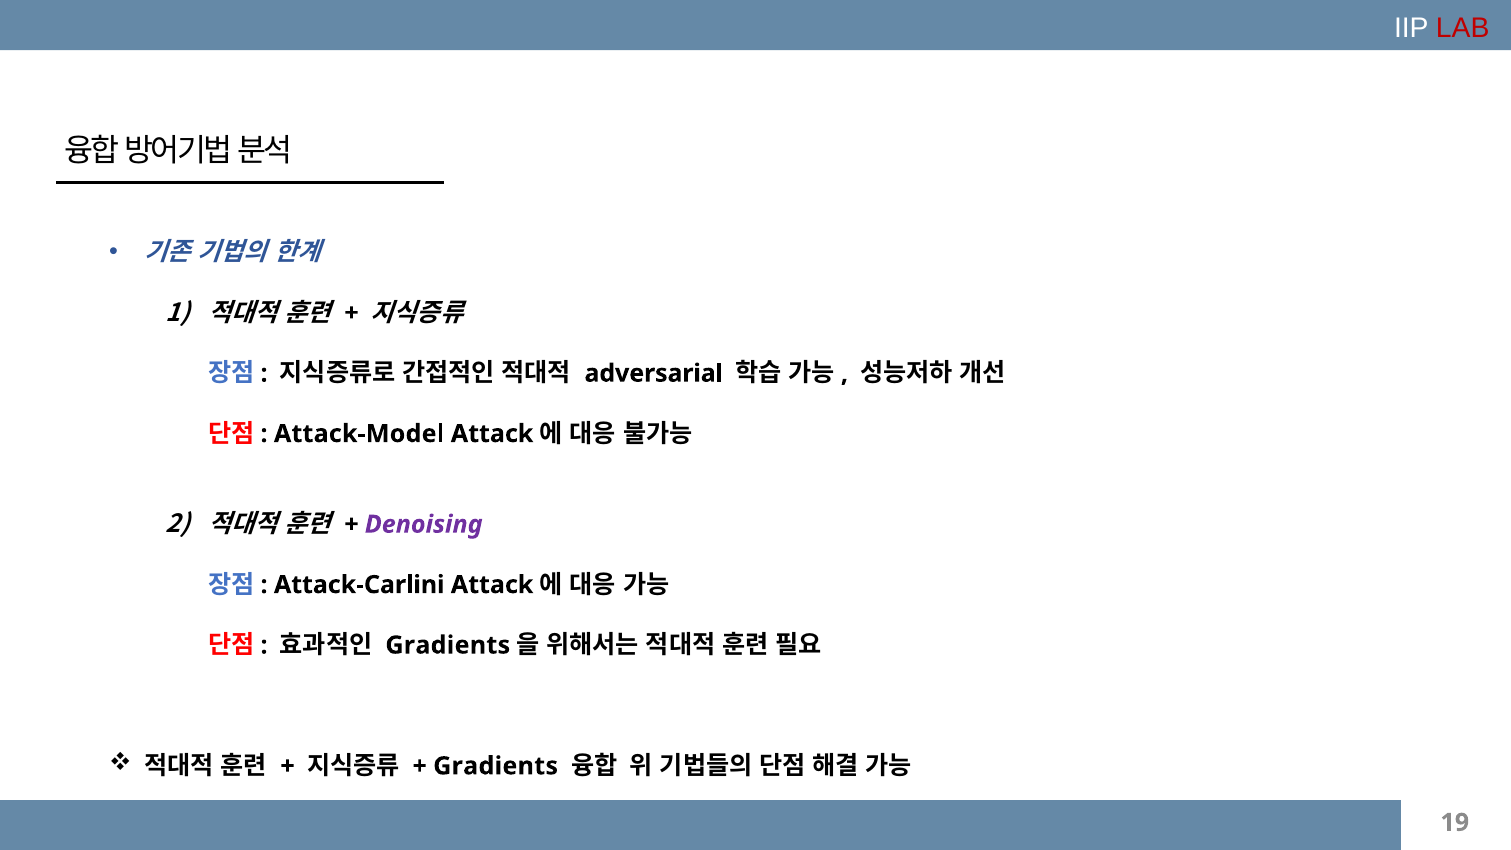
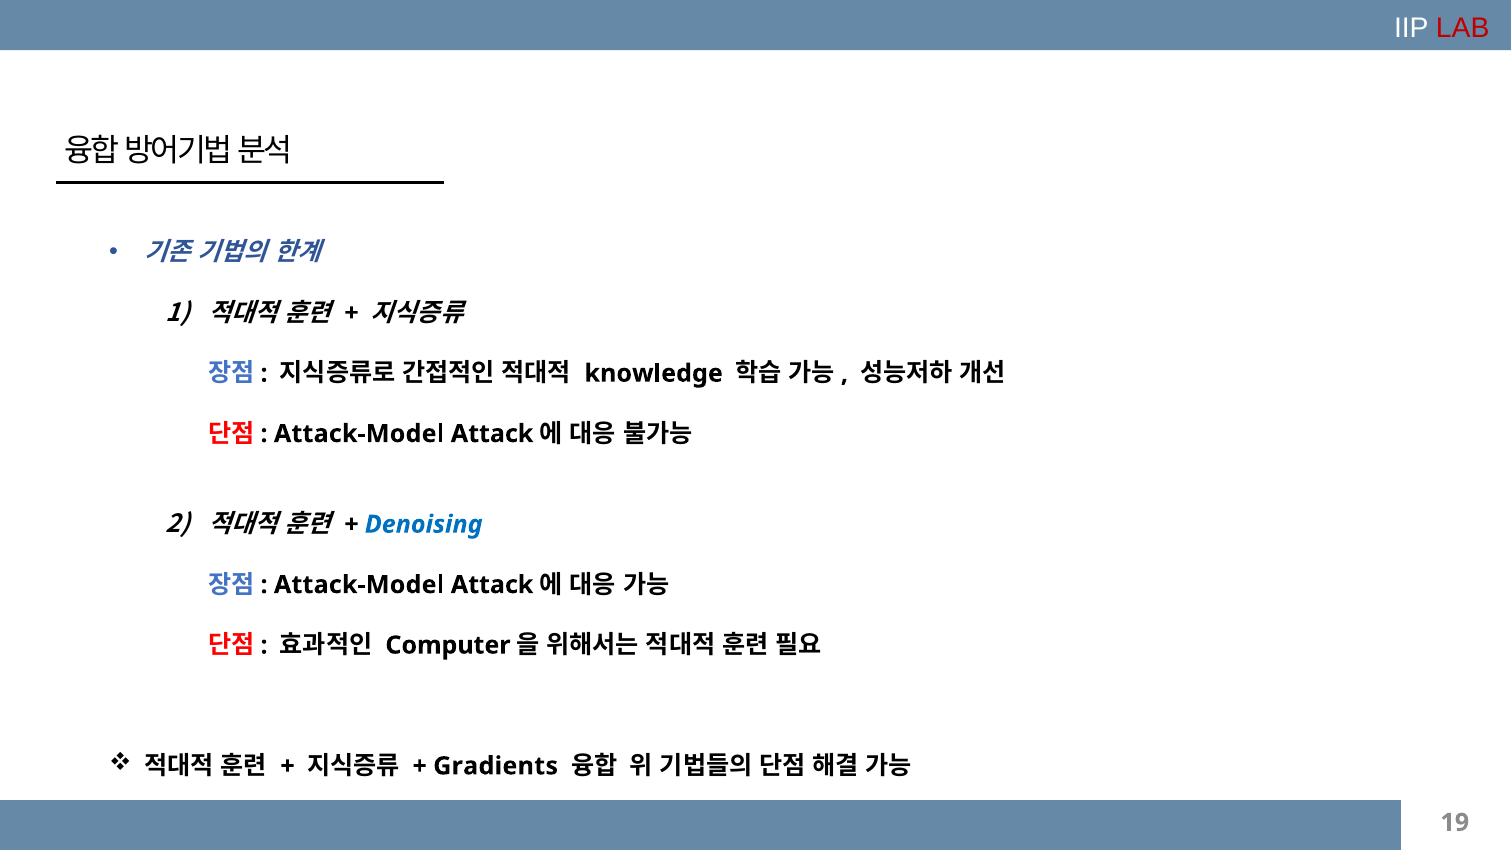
adversarial: adversarial -> knowledge (654, 373)
Denoising colour: purple -> blue (424, 524)
Attack-Carlini: Attack-Carlini -> Attack-Model (359, 585)
Gradients: Gradients -> Computer (448, 645)
